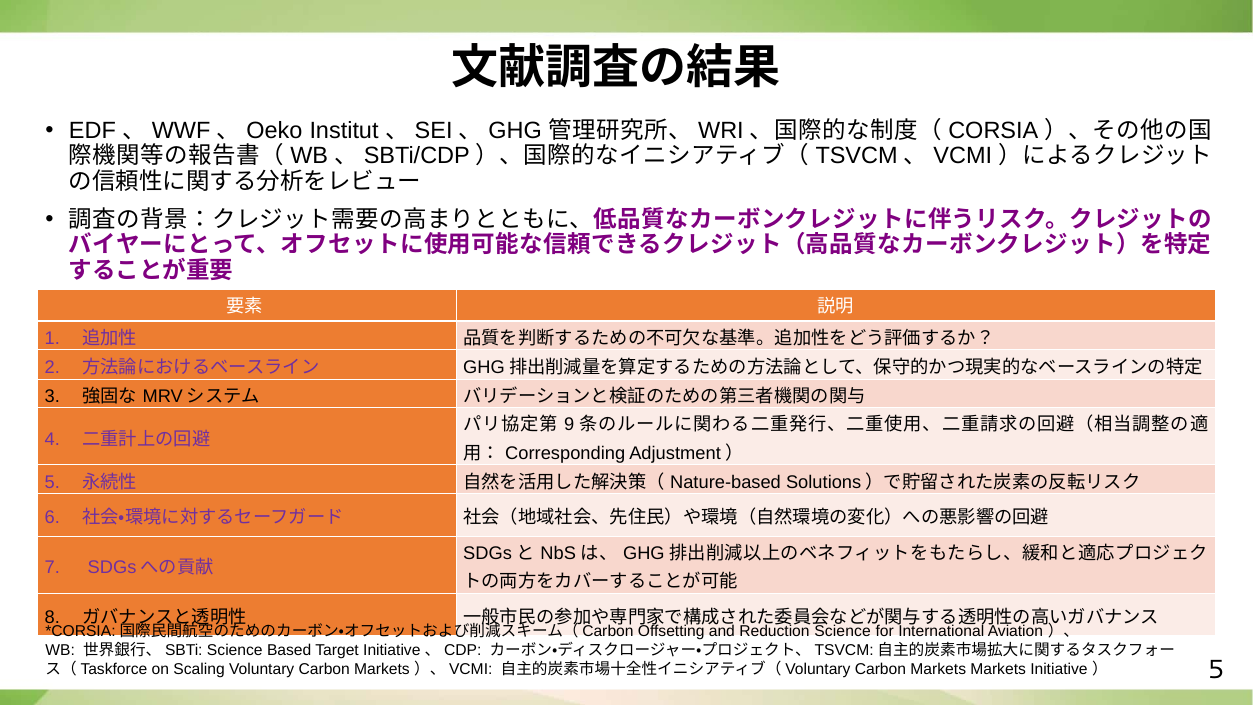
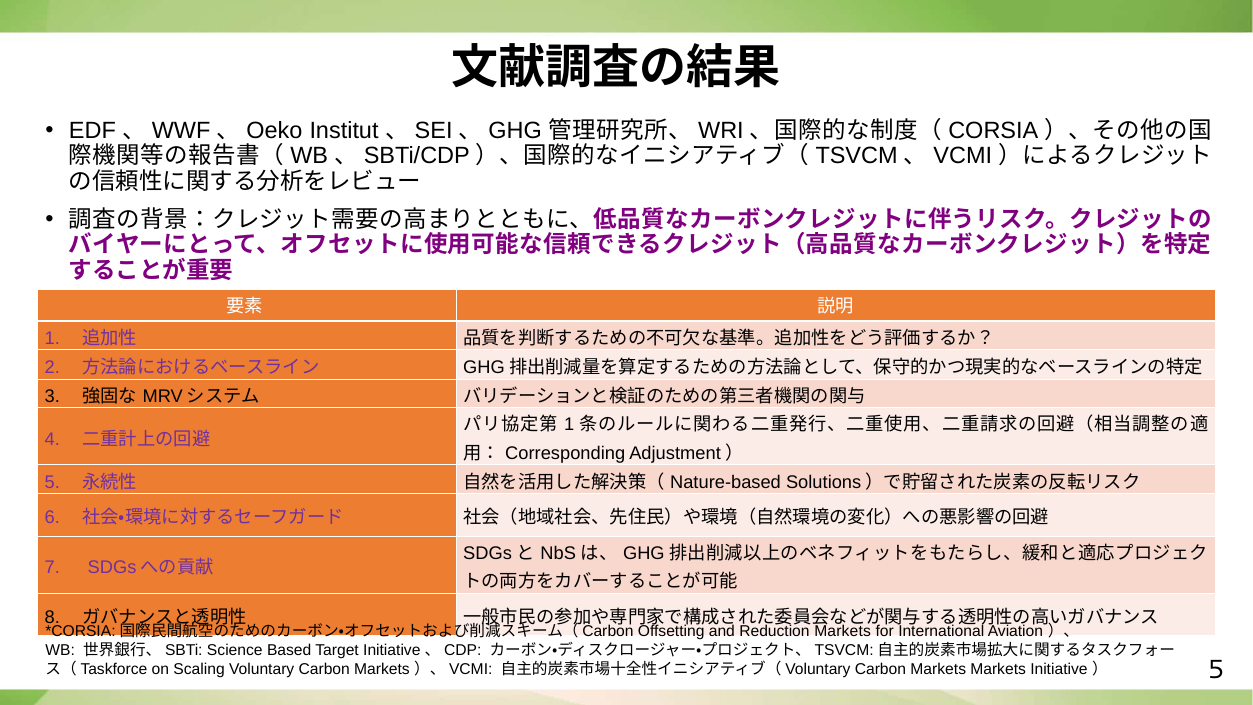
9: 9 -> 1 (569, 425)
Reduction Science: Science -> Markets (843, 632)
